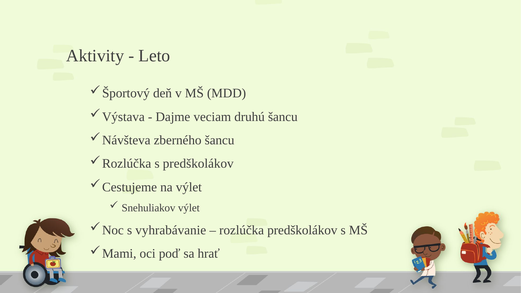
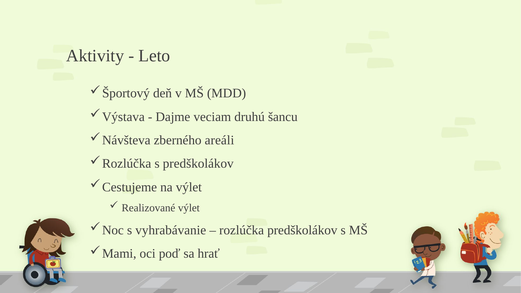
zberného šancu: šancu -> areáli (219, 140)
Snehuliakov: Snehuliakov -> Realizované (148, 208)
